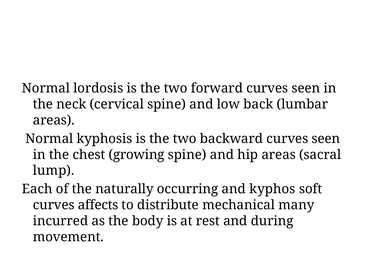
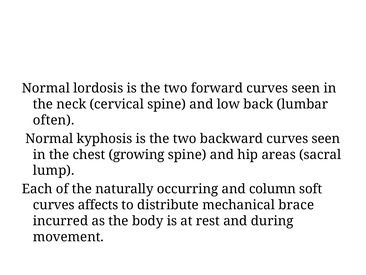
areas: areas -> often (54, 120)
kyphos: kyphos -> column (273, 189)
many: many -> brace (296, 205)
